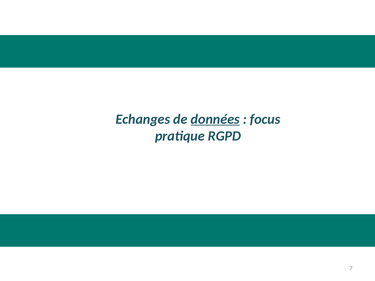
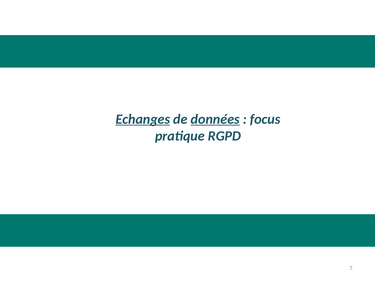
Echanges underline: none -> present (143, 119)
